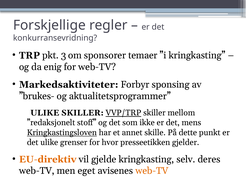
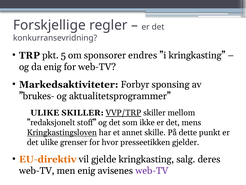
3: 3 -> 5 (63, 55)
temaer: temaer -> endres (143, 55)
selv: selv -> salg (186, 159)
men eget: eget -> enig (87, 170)
web-TV colour: orange -> purple (152, 170)
